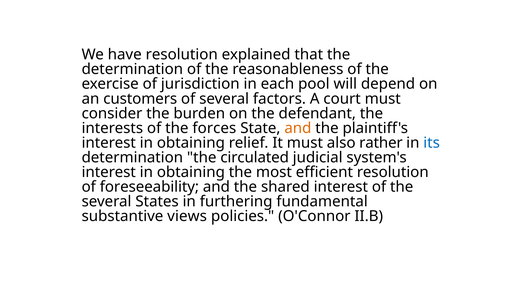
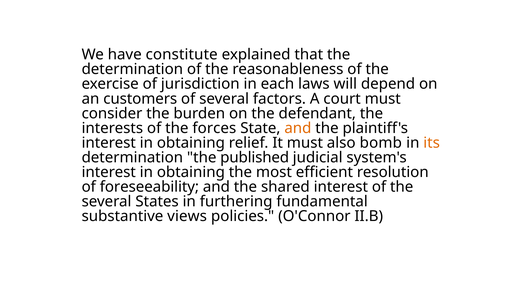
have resolution: resolution -> constitute (182, 55)
pool: pool -> laws (314, 84)
rather: rather -> bomb (381, 143)
its colour: blue -> orange (432, 143)
circulated: circulated -> published (255, 158)
